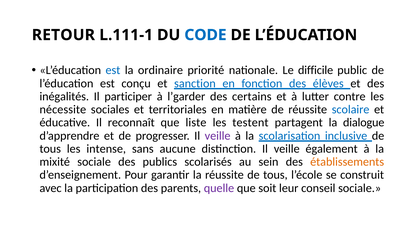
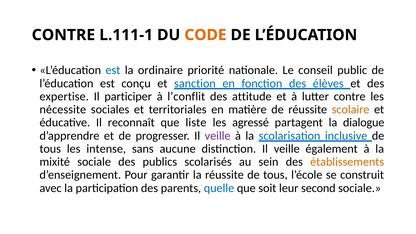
RETOUR: RETOUR -> CONTRE (63, 35)
CODE colour: blue -> orange (205, 35)
difficile: difficile -> conseil (316, 70)
inégalités: inégalités -> expertise (64, 96)
l’garder: l’garder -> l’conflit (186, 96)
certains: certains -> attitude (252, 96)
scolaire colour: blue -> orange (351, 110)
testent: testent -> agressé (251, 123)
quelle colour: purple -> blue (219, 188)
conseil: conseil -> second (318, 188)
